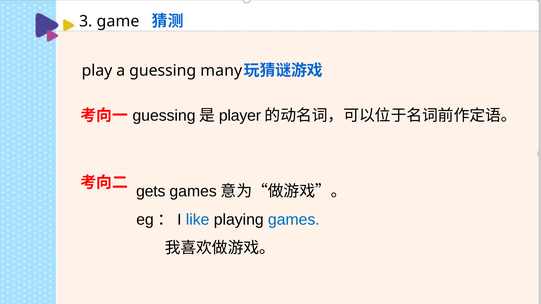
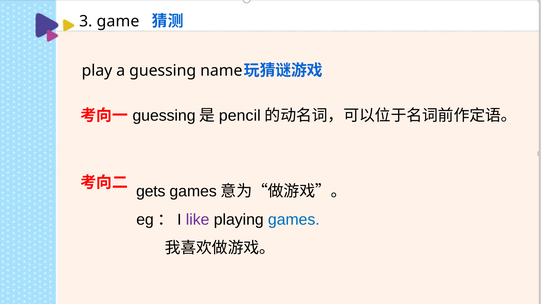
many: many -> name (221, 71)
player: player -> pencil (240, 116)
like colour: blue -> purple (198, 220)
